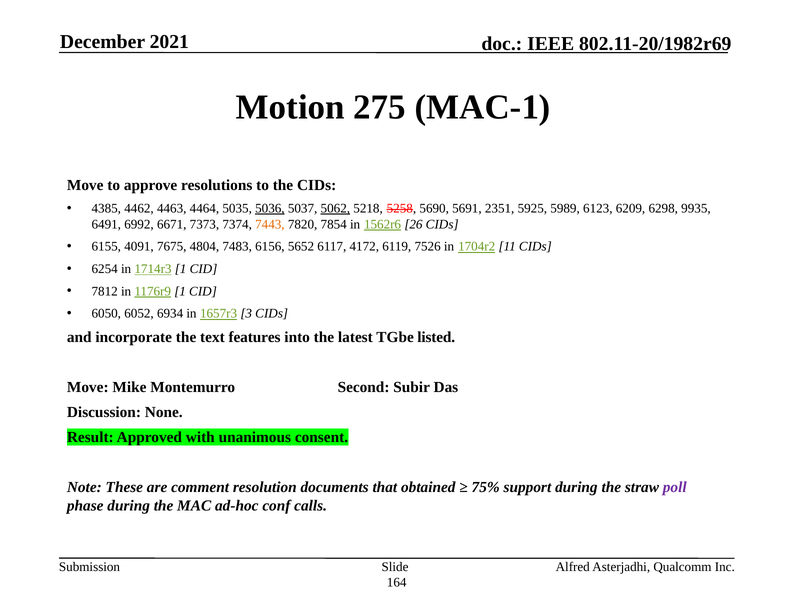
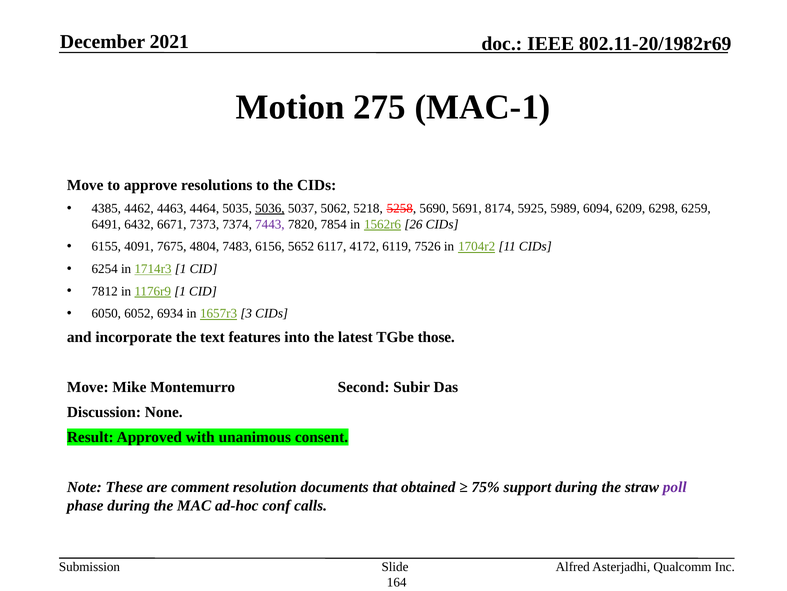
5062 underline: present -> none (335, 208)
2351: 2351 -> 8174 (500, 208)
6123: 6123 -> 6094 (598, 208)
9935: 9935 -> 6259 (696, 208)
6992: 6992 -> 6432 (139, 224)
7443 colour: orange -> purple (270, 224)
listed: listed -> those (436, 337)
